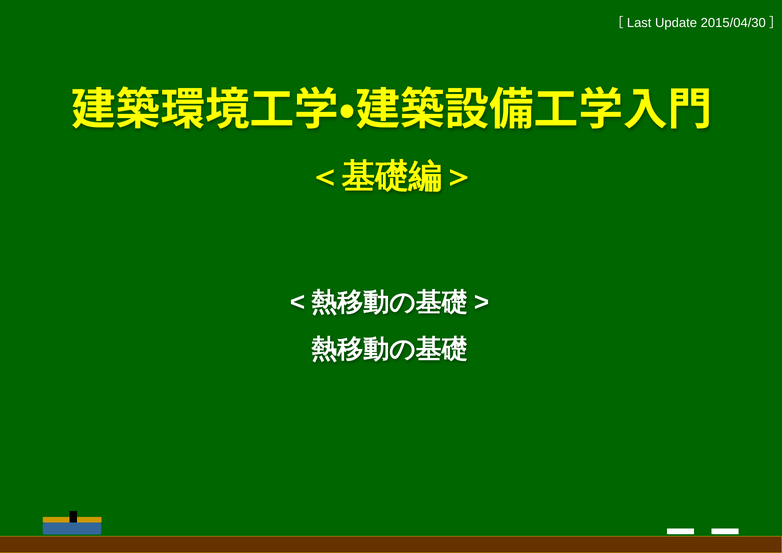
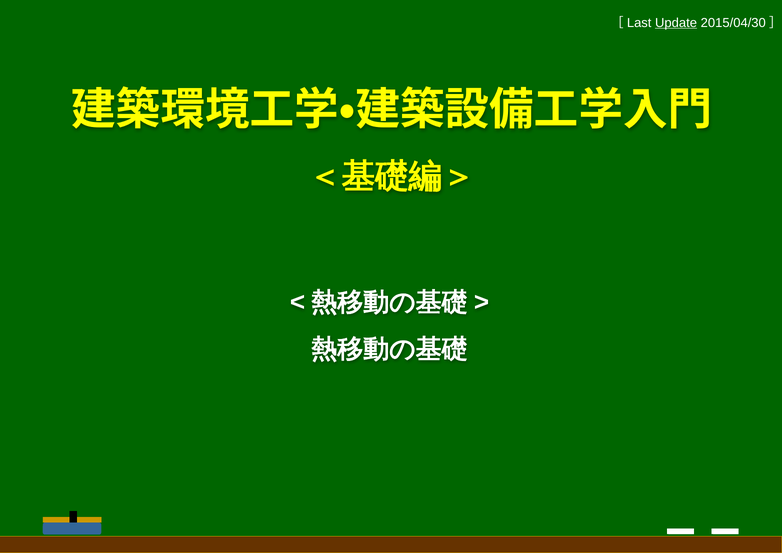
Update underline: none -> present (676, 23)
